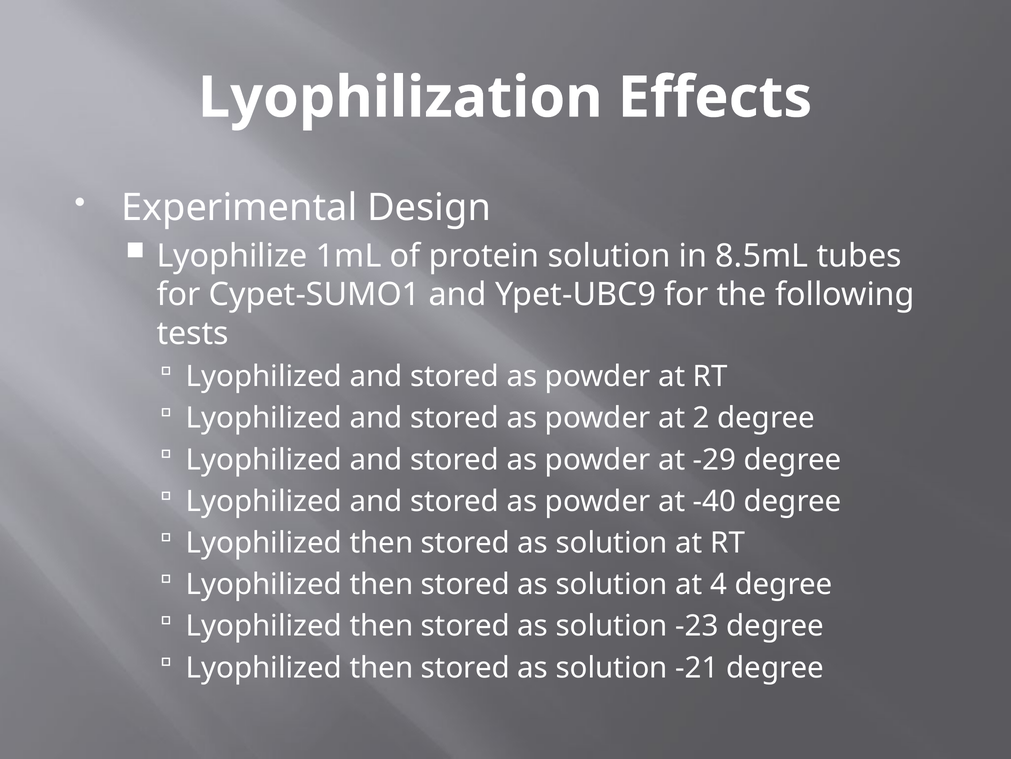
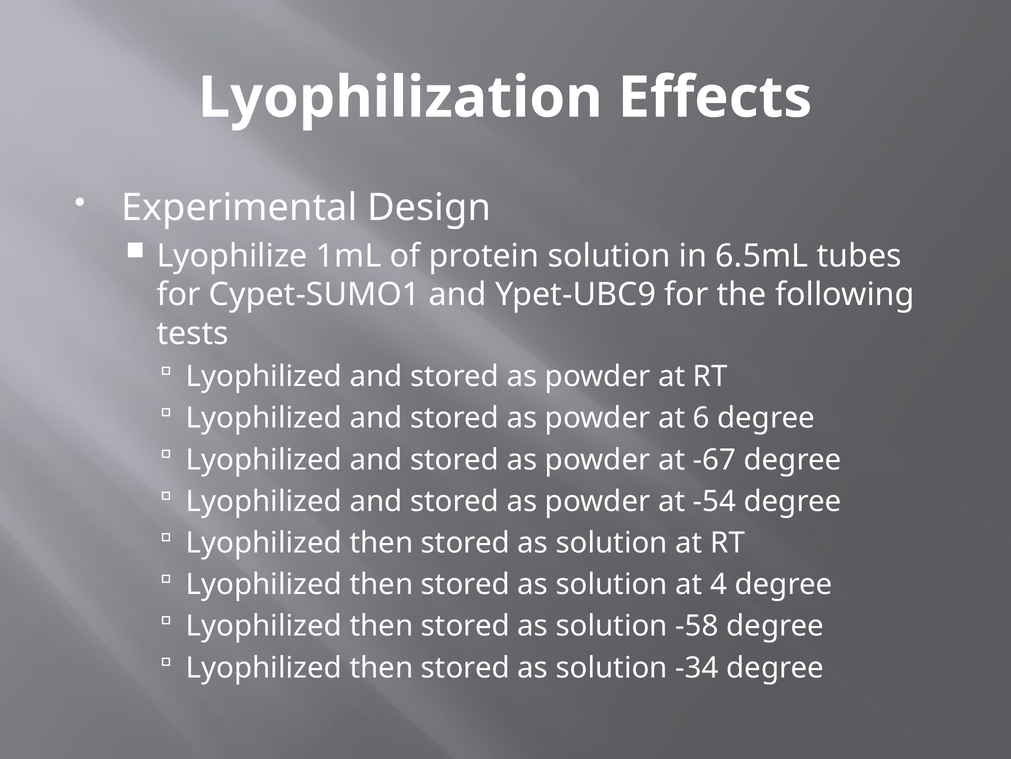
8.5mL: 8.5mL -> 6.5mL (762, 256)
2: 2 -> 6 (701, 418)
-29: -29 -> -67 (714, 459)
-40: -40 -> -54 (714, 501)
-23: -23 -> -58 (697, 626)
-21: -21 -> -34 (697, 667)
